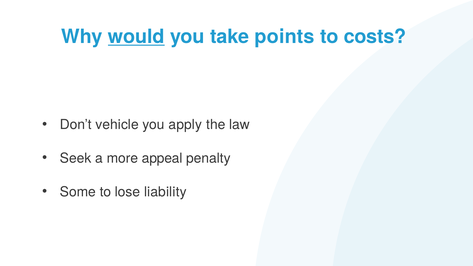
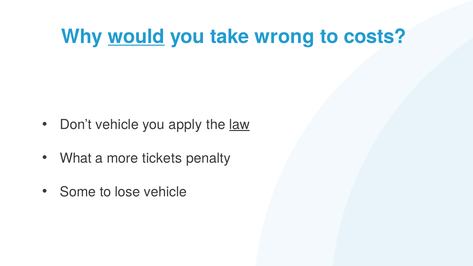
points: points -> wrong (285, 37)
law underline: none -> present (239, 125)
Seek: Seek -> What (76, 158)
appeal: appeal -> tickets (162, 158)
lose liability: liability -> vehicle (165, 192)
